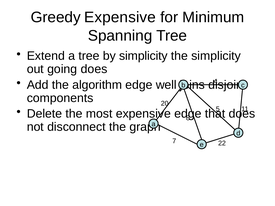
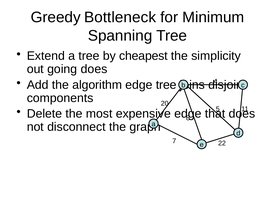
Greedy Expensive: Expensive -> Bottleneck (120, 17)
by simplicity: simplicity -> cheapest (143, 56)
edge well: well -> tree (166, 85)
